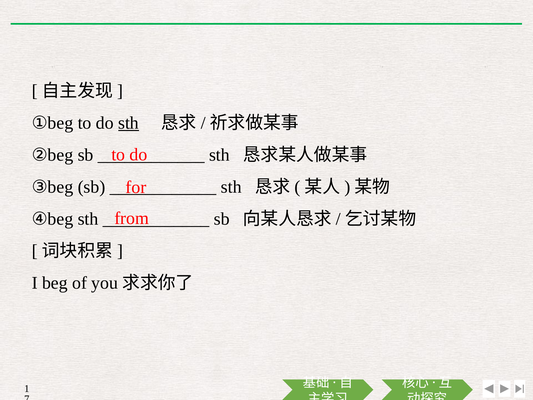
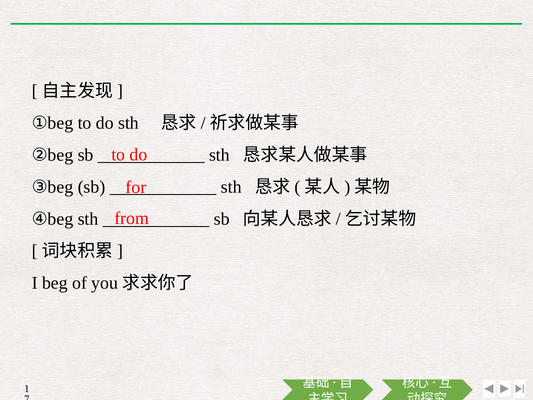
sth underline: present -> none (129, 123)
